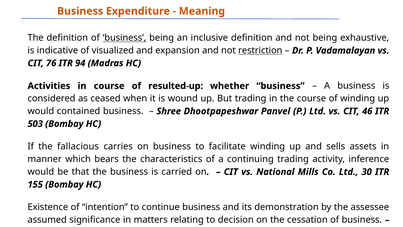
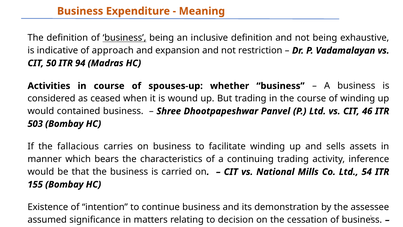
visualized: visualized -> approach (113, 50)
restriction underline: present -> none (260, 50)
76: 76 -> 50 (51, 63)
resulted-up: resulted-up -> spouses-up (176, 86)
30: 30 -> 54 (367, 172)
